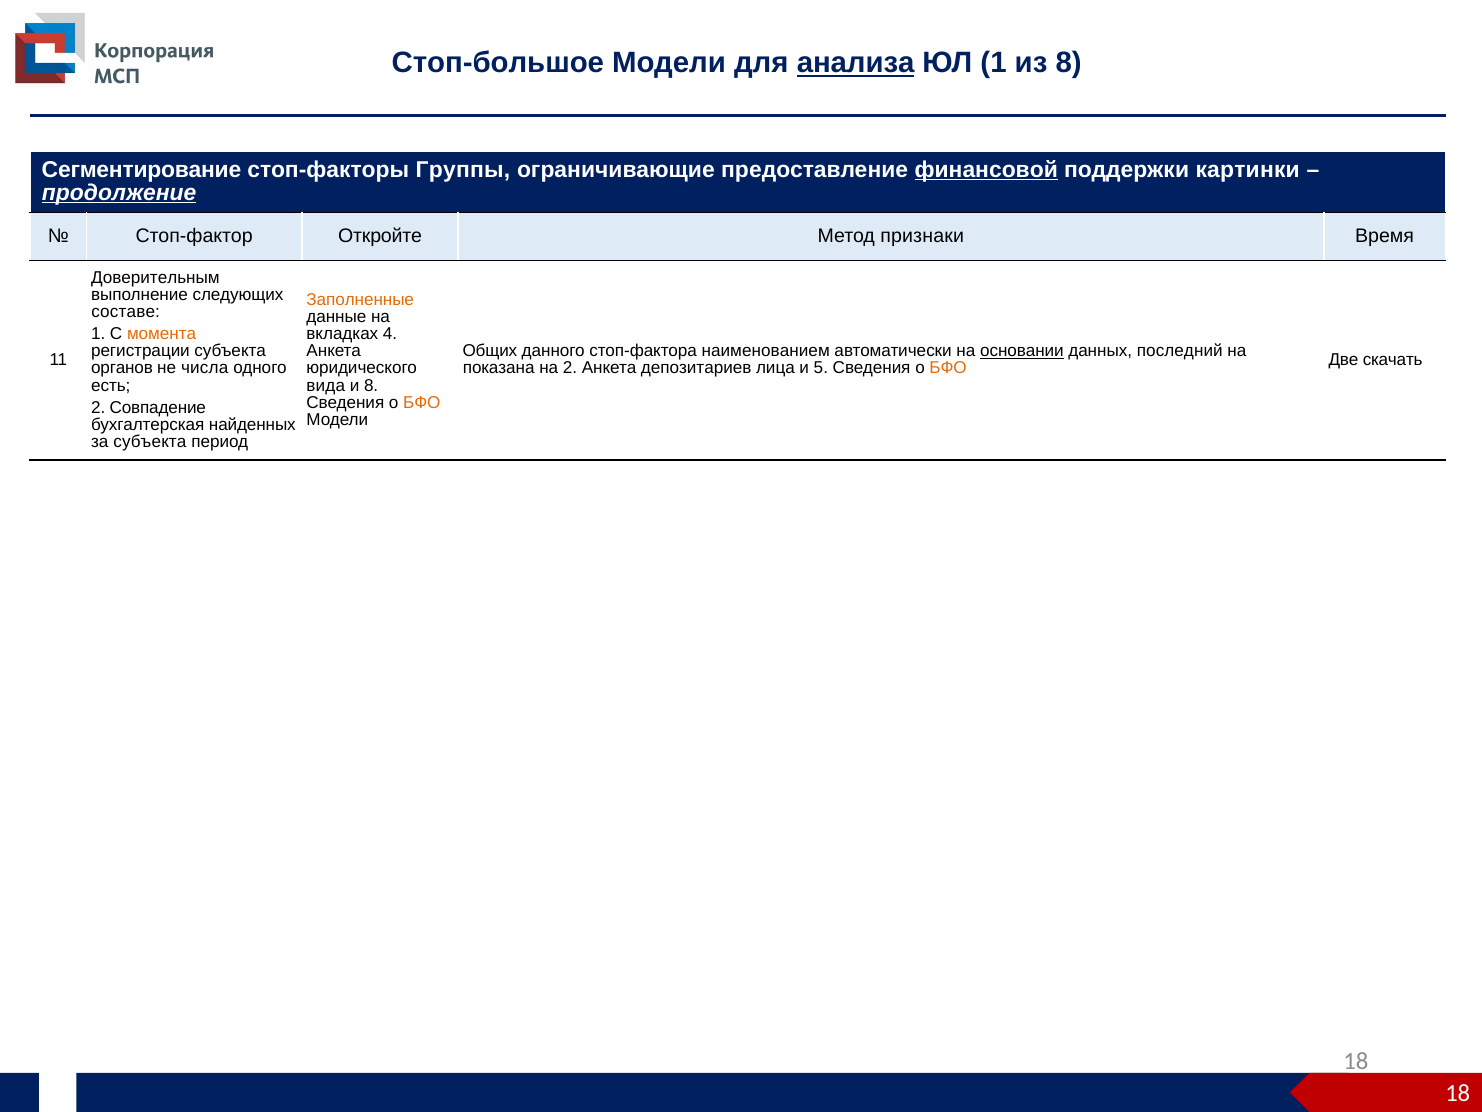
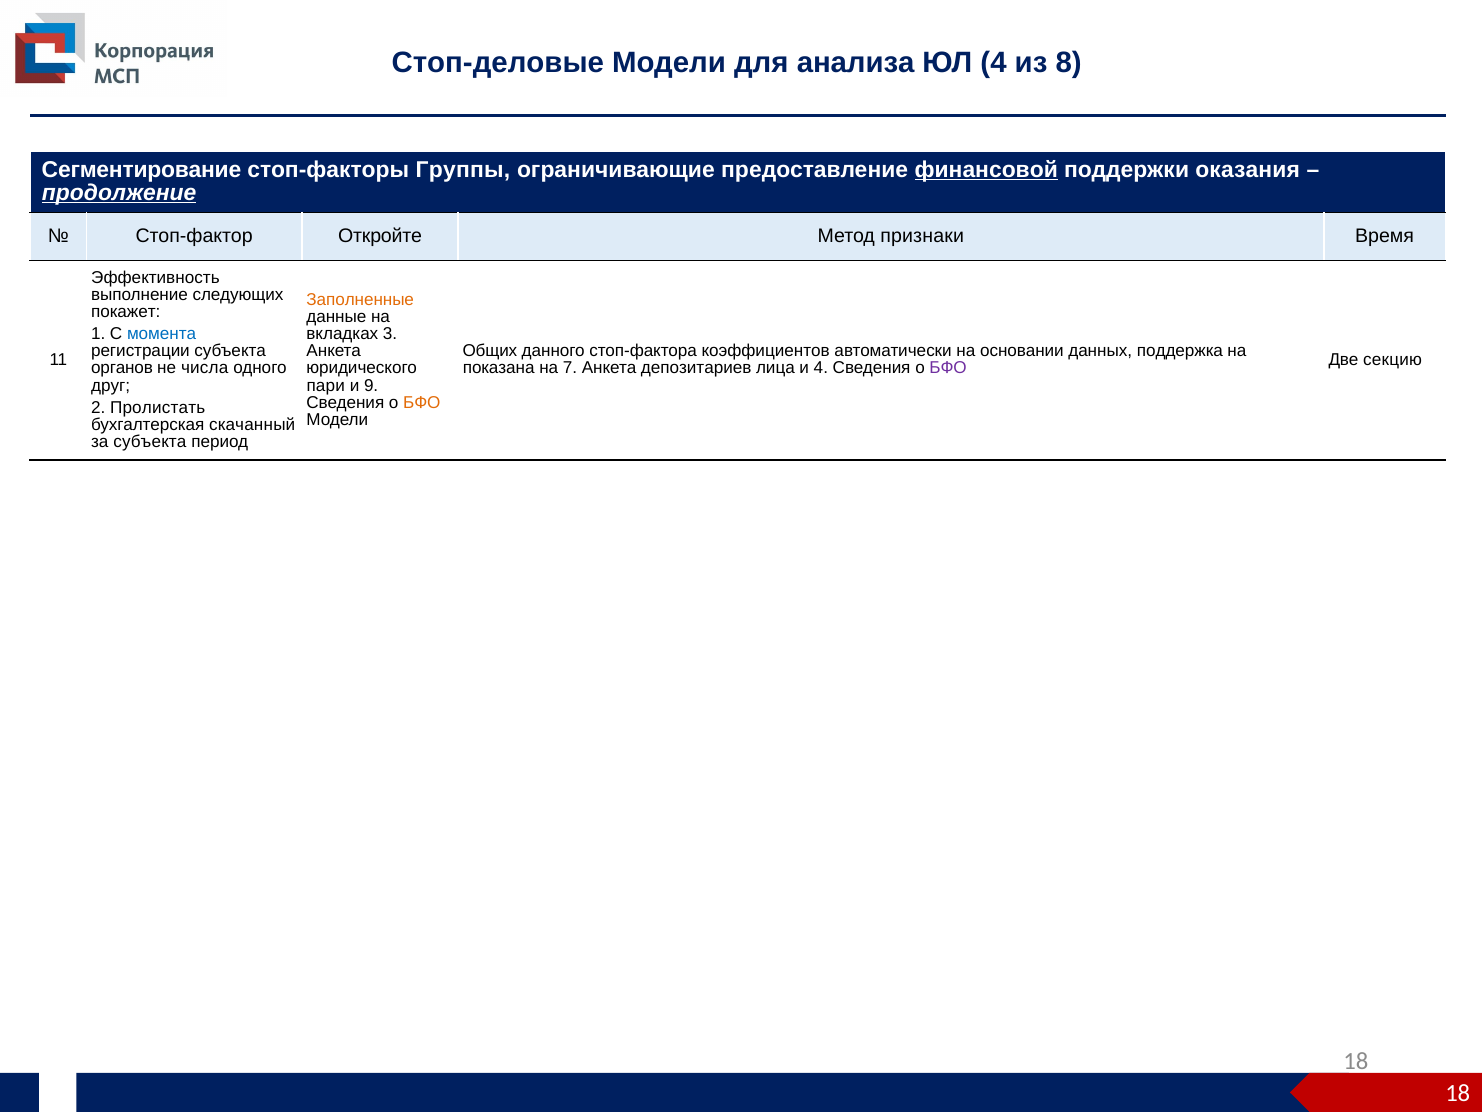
Стоп-большое: Стоп-большое -> Стоп-деловые (498, 63)
анализа underline: present -> none (856, 63)
ЮЛ 1: 1 -> 4 (994, 63)
картинки: картинки -> оказания (1248, 170)
Доверительным: Доверительным -> Эффективность (155, 277)
составе: составе -> покажет (126, 312)
момента colour: orange -> blue (162, 334)
4: 4 -> 3 (390, 334)
наименованием: наименованием -> коэффициентов (766, 351)
основании underline: present -> none (1022, 351)
последний: последний -> поддержка (1180, 351)
на 2: 2 -> 7 (570, 368)
и 5: 5 -> 4 (821, 368)
БФО colour: orange -> purple (948, 368)
скачать: скачать -> секцию (1393, 360)
есть: есть -> друг (111, 385)
вида: вида -> пари (326, 385)
и 8: 8 -> 9 (371, 385)
Совпадение: Совпадение -> Пролистать (158, 407)
найденных: найденных -> скачанный (252, 424)
